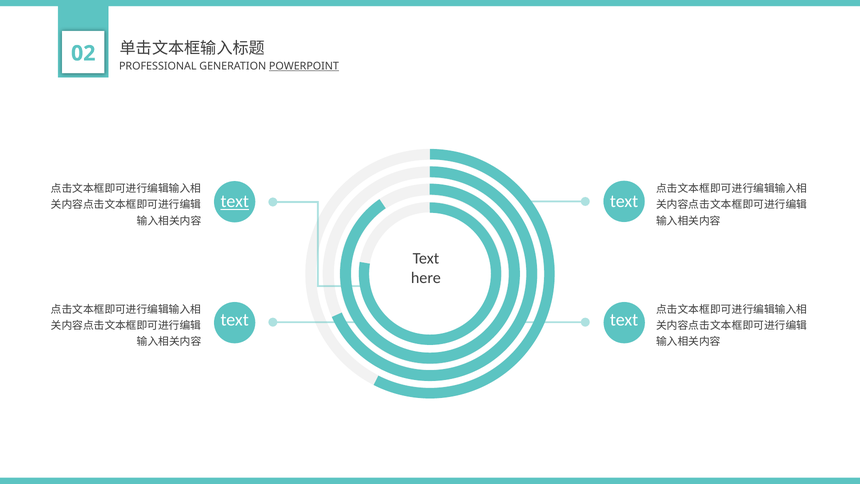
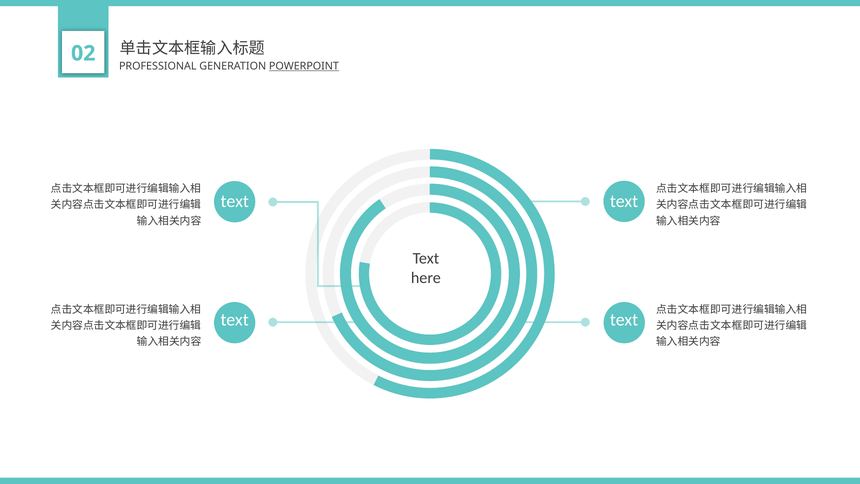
text underline: present -> none (235, 201)
